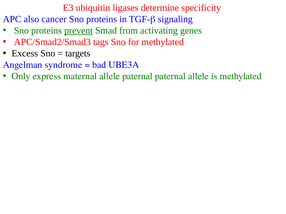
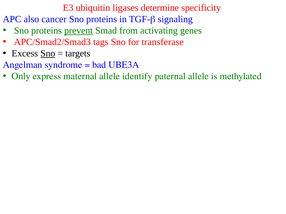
for methylated: methylated -> transferase (163, 42)
Sno underline: none -> present (48, 54)
allele paternal: paternal -> identify (137, 76)
